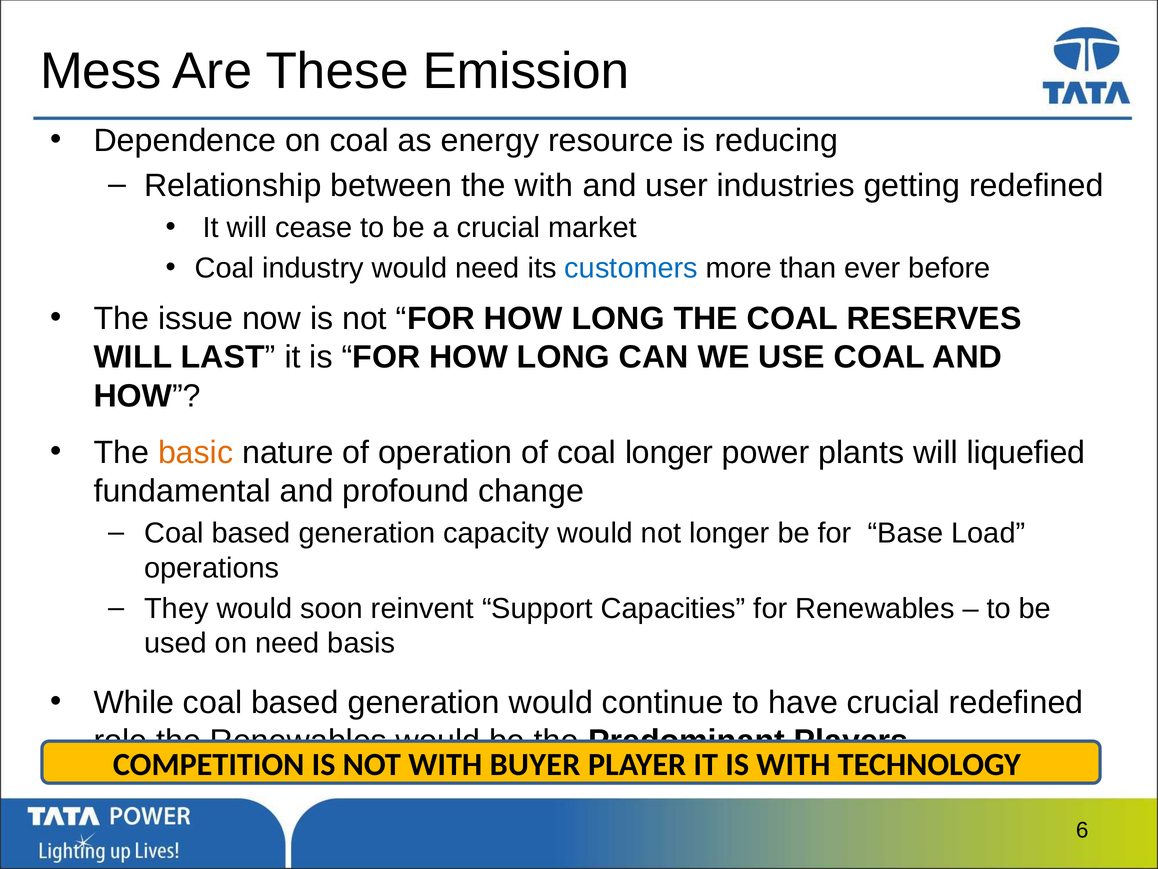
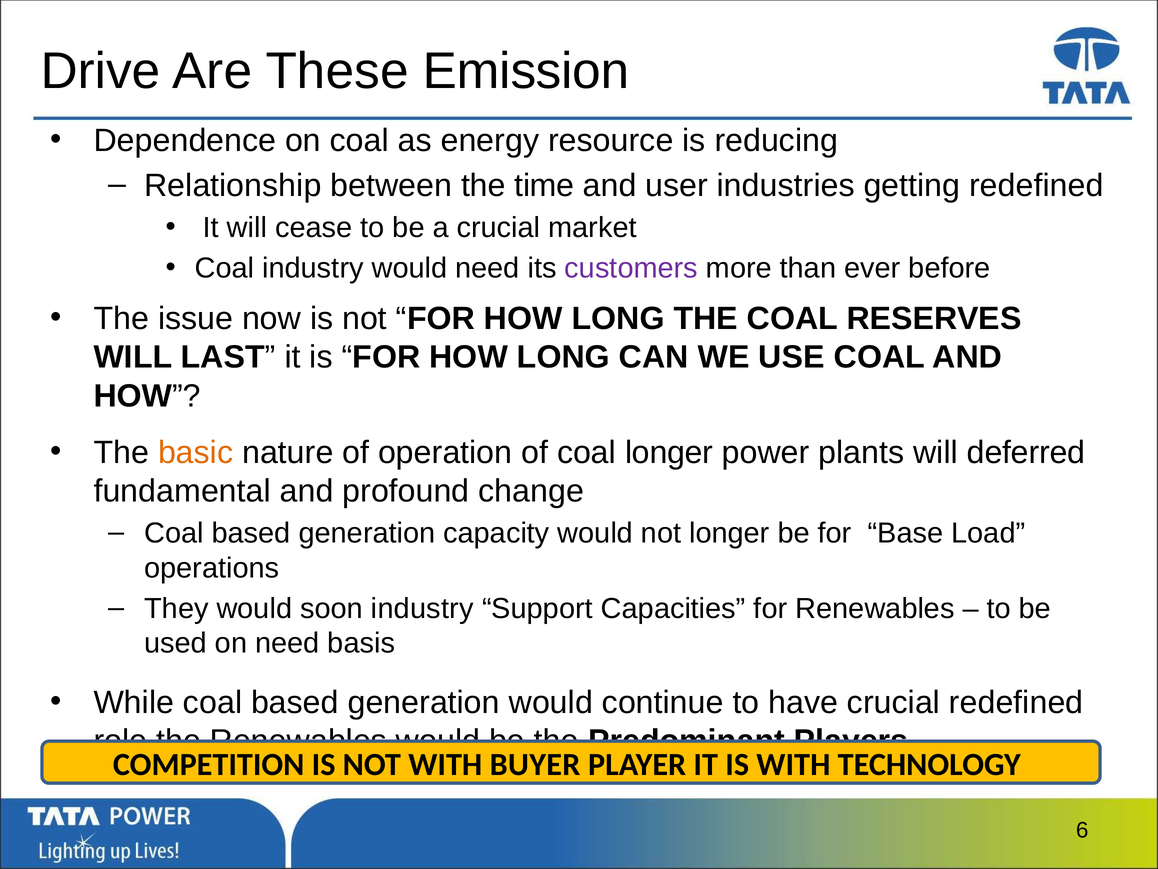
Mess: Mess -> Drive (101, 71)
the with: with -> time (544, 185)
customers colour: blue -> purple (631, 268)
liquefied: liquefied -> deferred (1026, 452)
soon reinvent: reinvent -> industry (422, 608)
